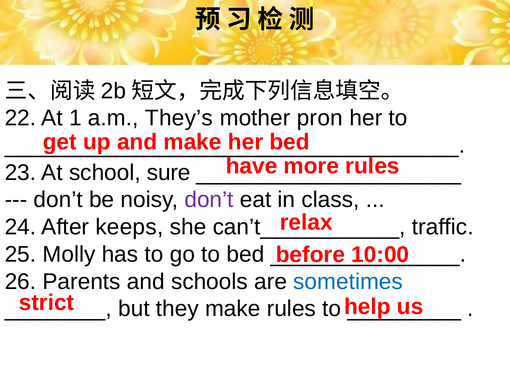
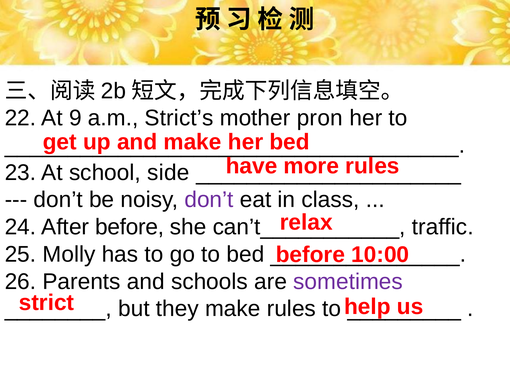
1: 1 -> 9 (75, 118)
They’s: They’s -> Strict’s (179, 118)
sure: sure -> side (168, 172)
After keeps: keeps -> before (130, 227)
sometimes colour: blue -> purple (348, 281)
